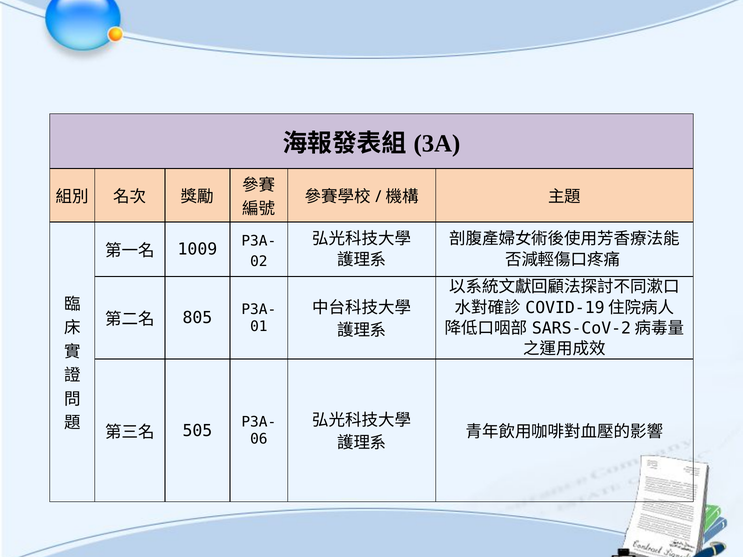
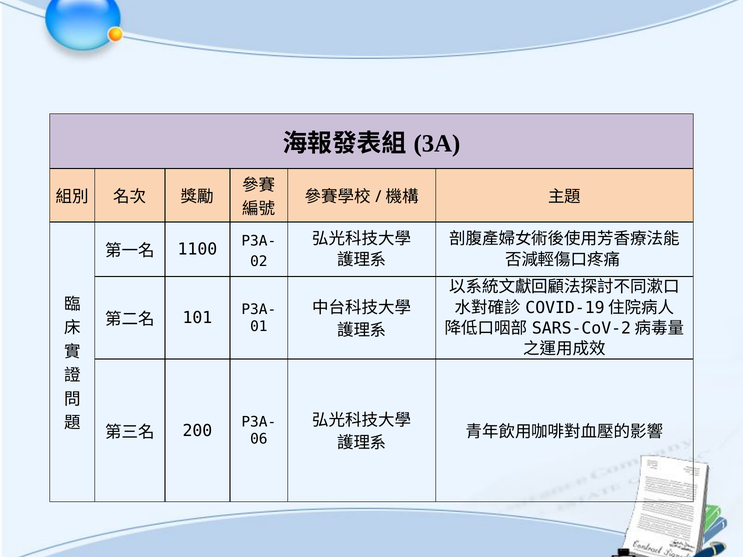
1009: 1009 -> 1100 (197, 250)
805: 805 -> 101 (197, 318)
505: 505 -> 200 (197, 431)
